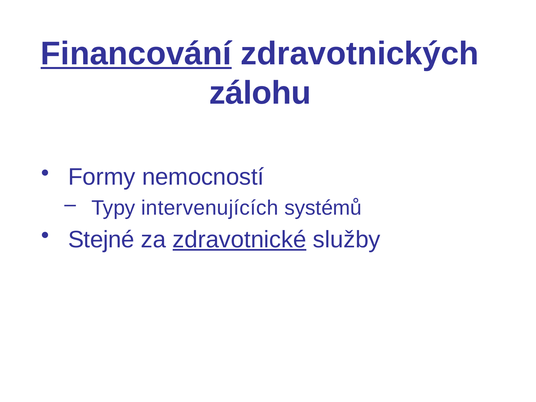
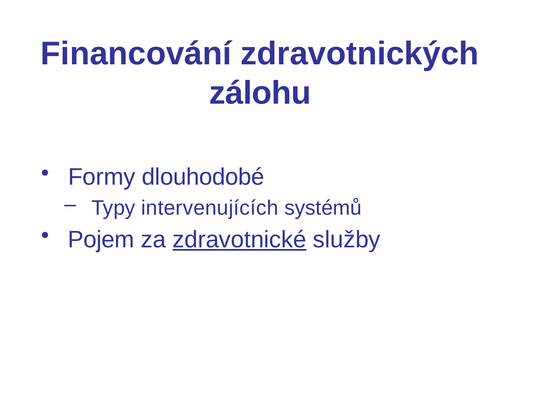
Financování underline: present -> none (136, 54)
nemocností: nemocností -> dlouhodobé (203, 177)
Stejné: Stejné -> Pojem (101, 240)
